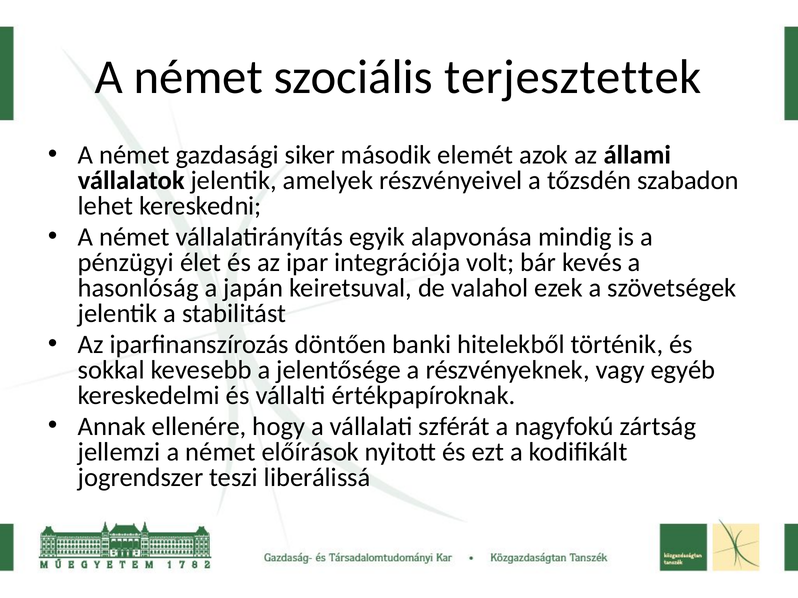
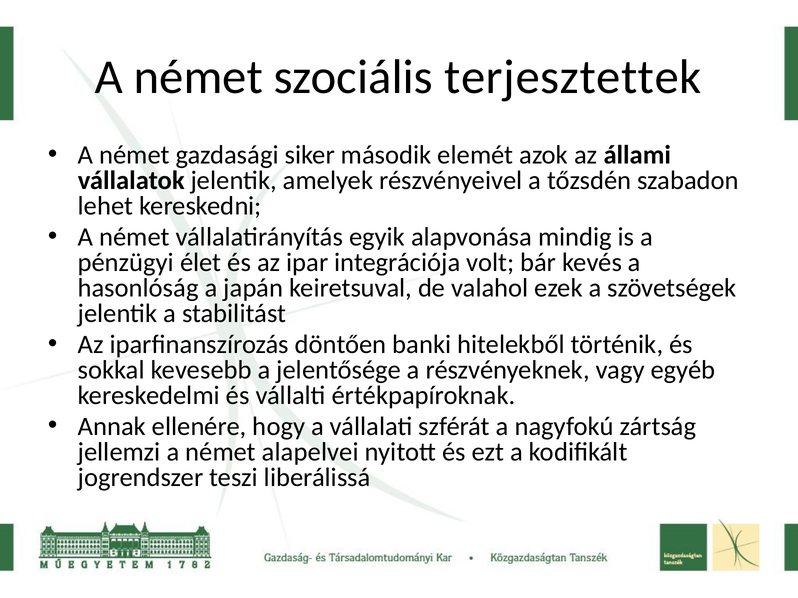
előírások: előírások -> alapelvei (310, 452)
